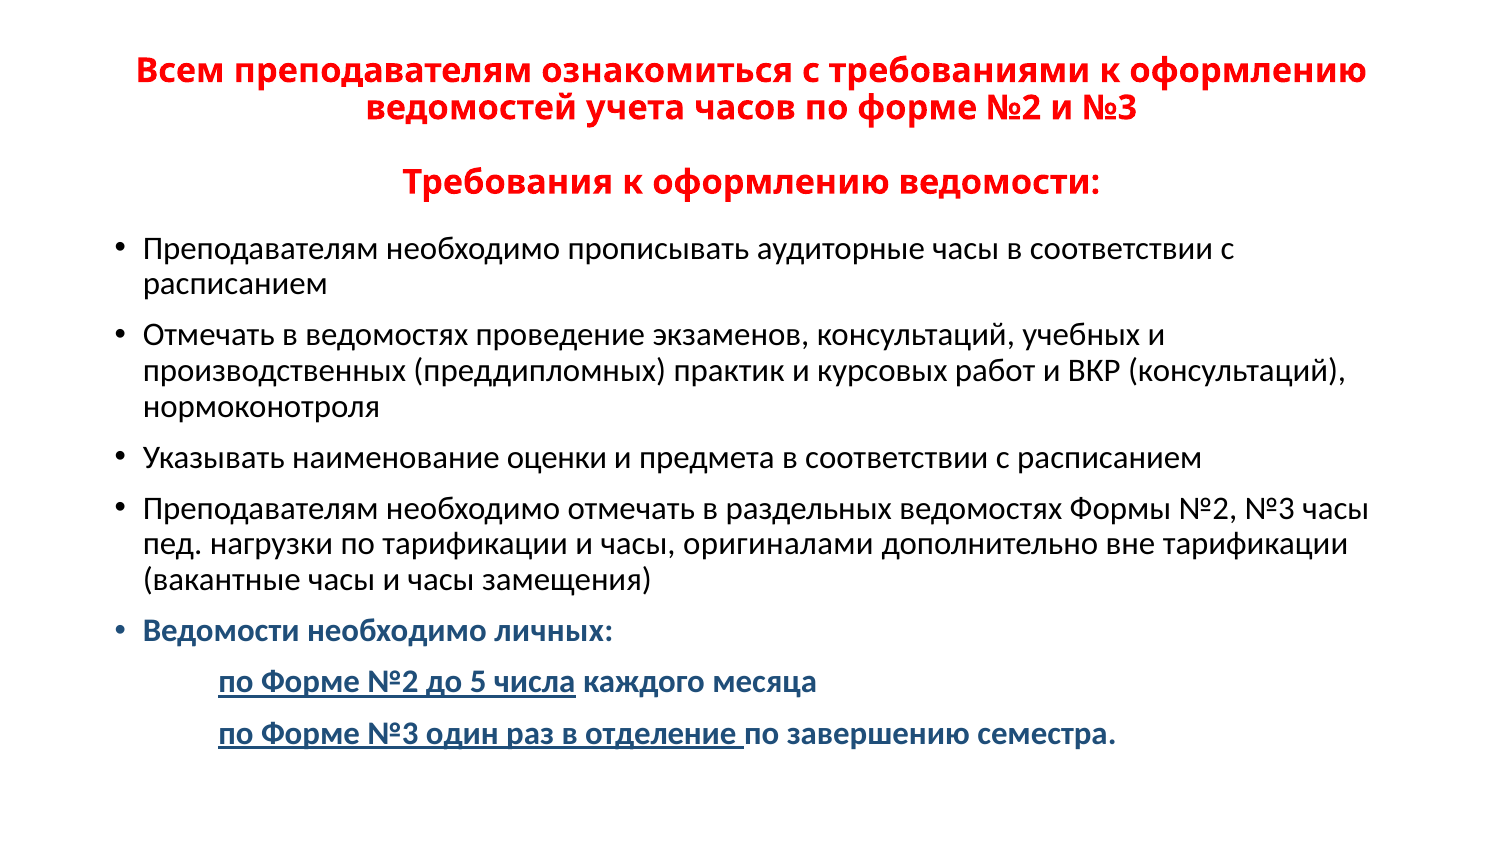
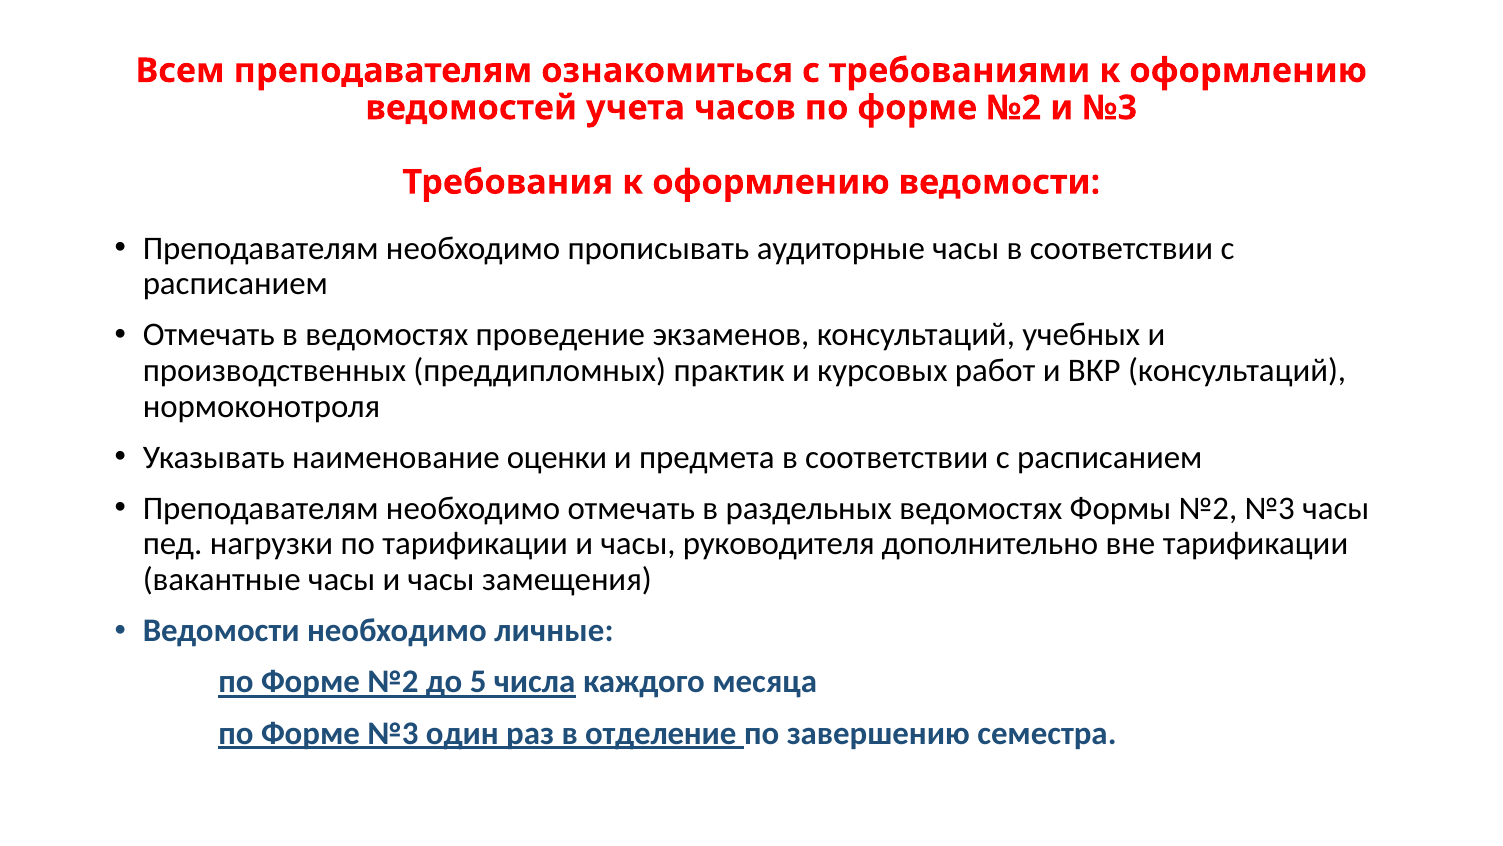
оригиналами: оригиналами -> руководителя (779, 544)
личных: личных -> личные (554, 630)
